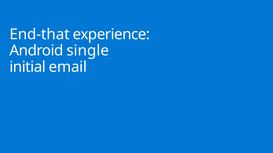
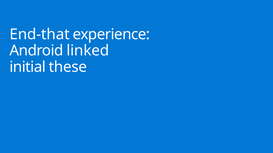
single: single -> linked (88, 51)
email: email -> these (68, 67)
